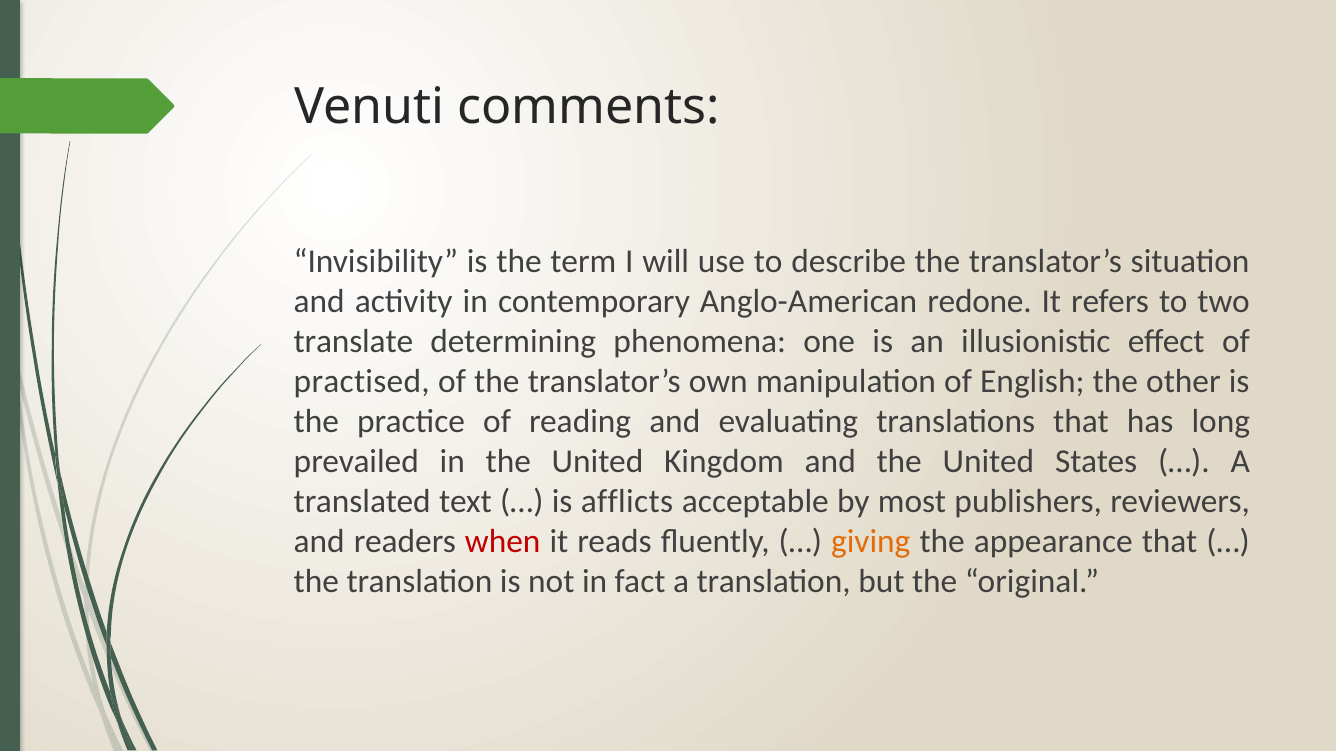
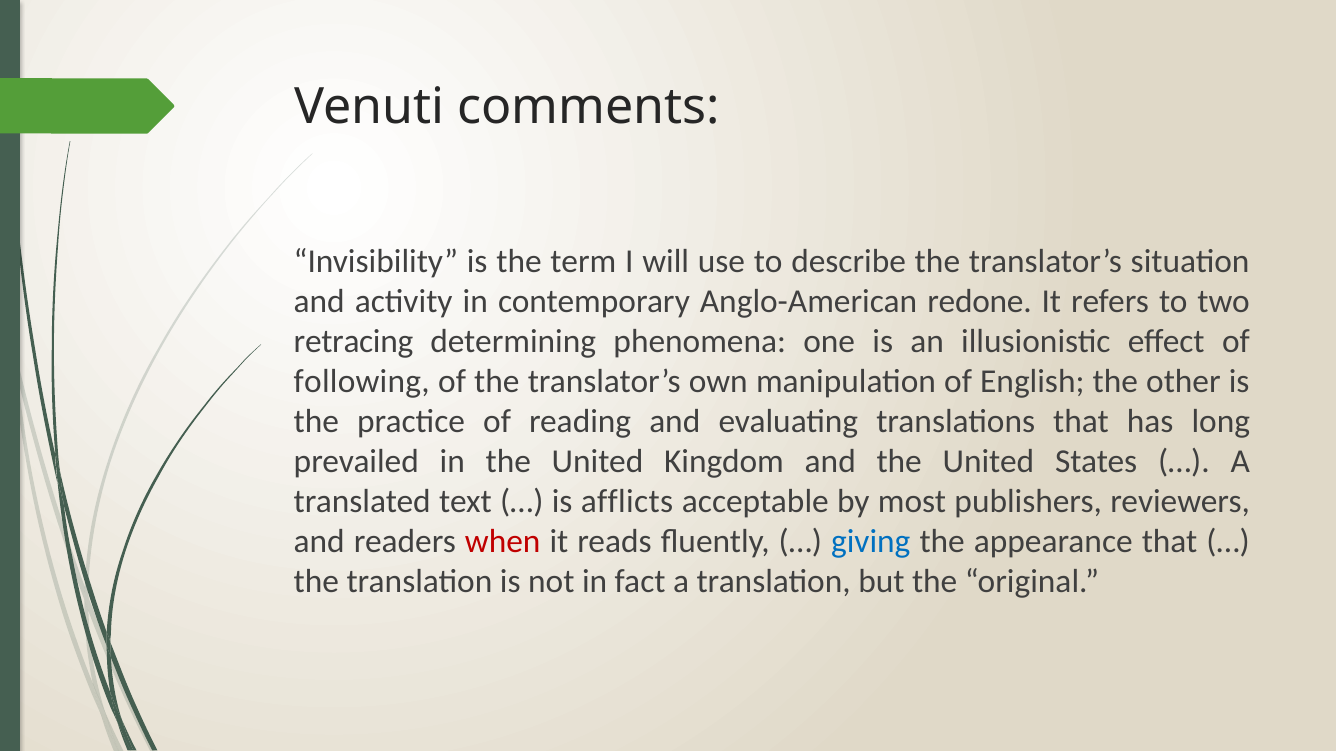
translate: translate -> retracing (353, 341)
practised: practised -> following (362, 381)
giving colour: orange -> blue (871, 542)
